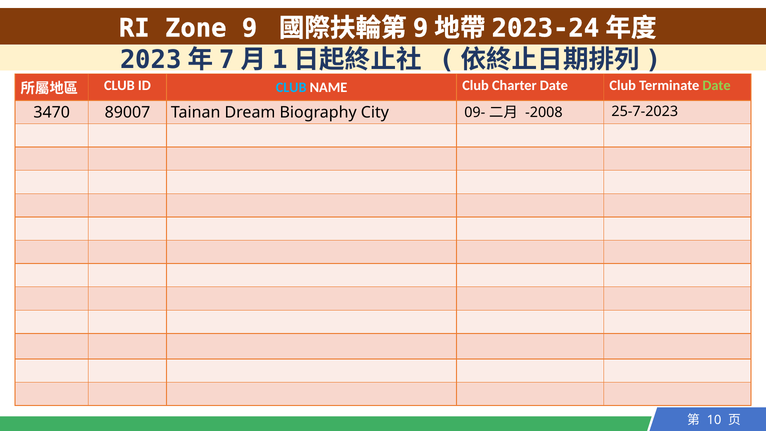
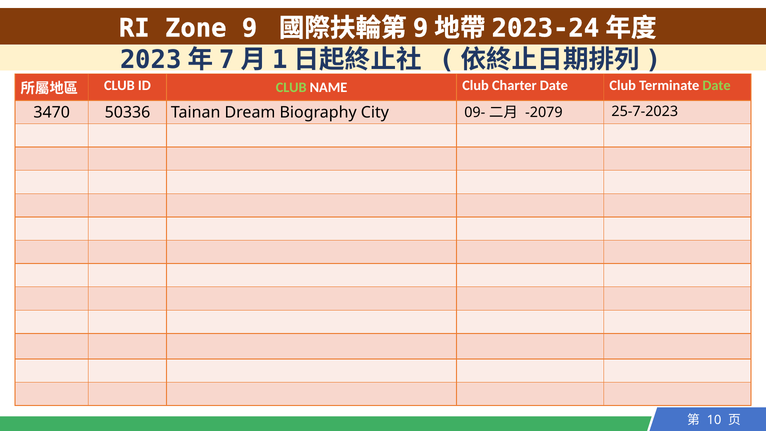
CLUB colour: light blue -> light green (291, 87)
89007: 89007 -> 50336 (127, 113)
-2008: -2008 -> -2079 (544, 113)
